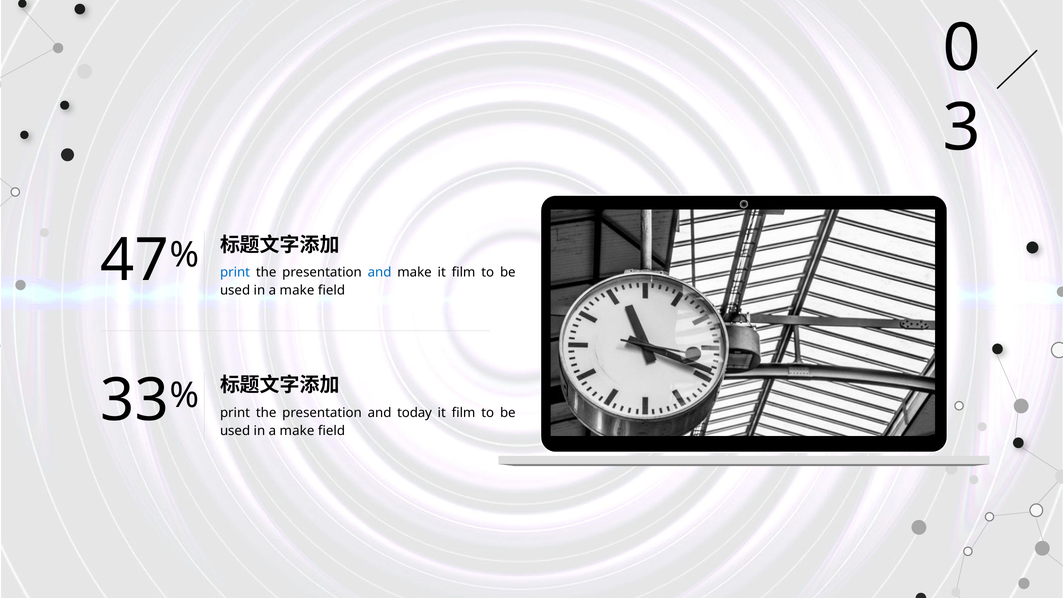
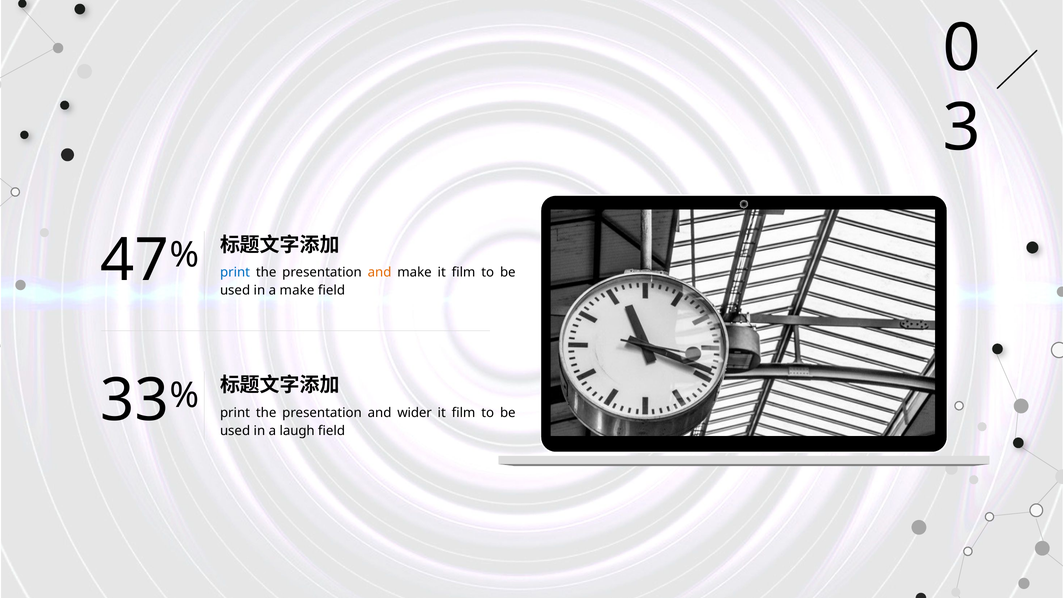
and colour: blue -> orange (380, 272)
today: today -> wider (415, 413)
make: make -> laugh (297, 431)
